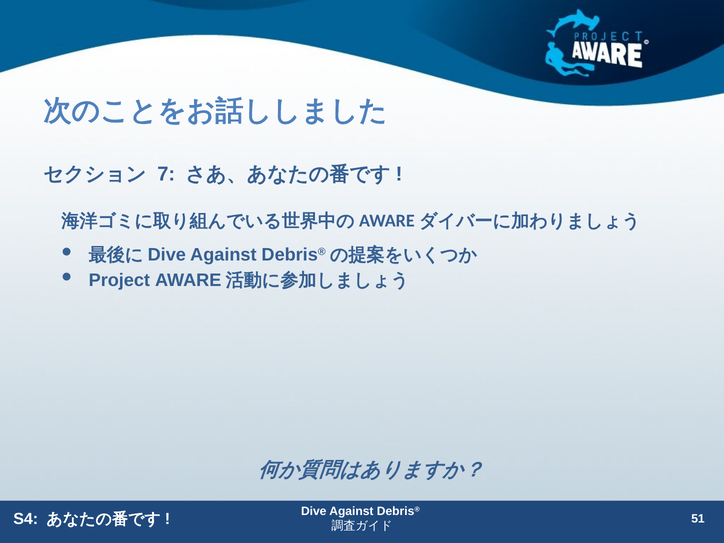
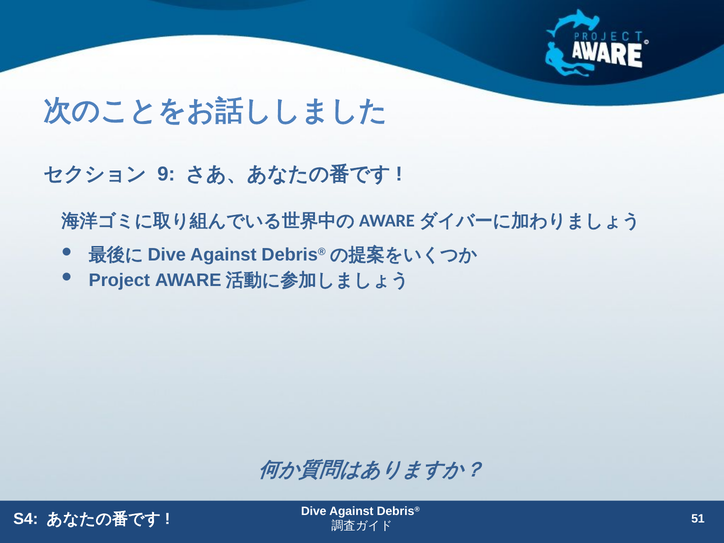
7: 7 -> 9 (166, 174)
